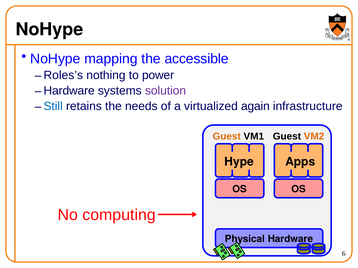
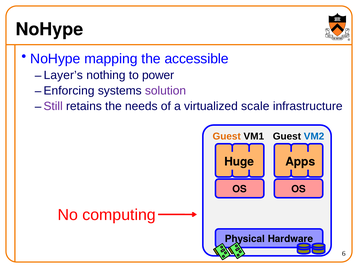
Roles’s: Roles’s -> Layer’s (63, 75)
Hardware: Hardware -> Enforcing (69, 91)
Still colour: blue -> purple (53, 106)
again: again -> scale (255, 106)
VM2 colour: orange -> blue (314, 137)
Hype: Hype -> Huge (239, 162)
